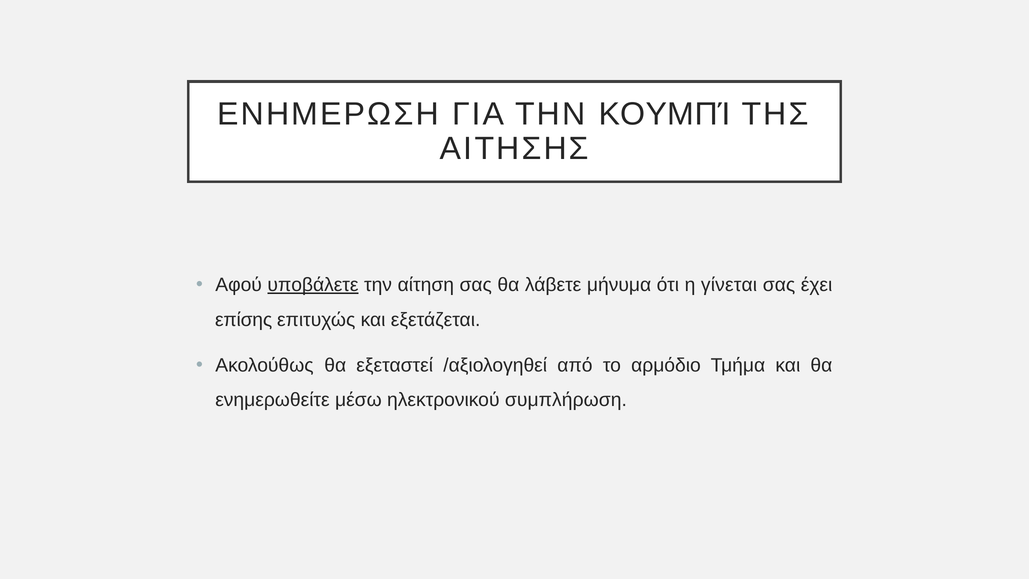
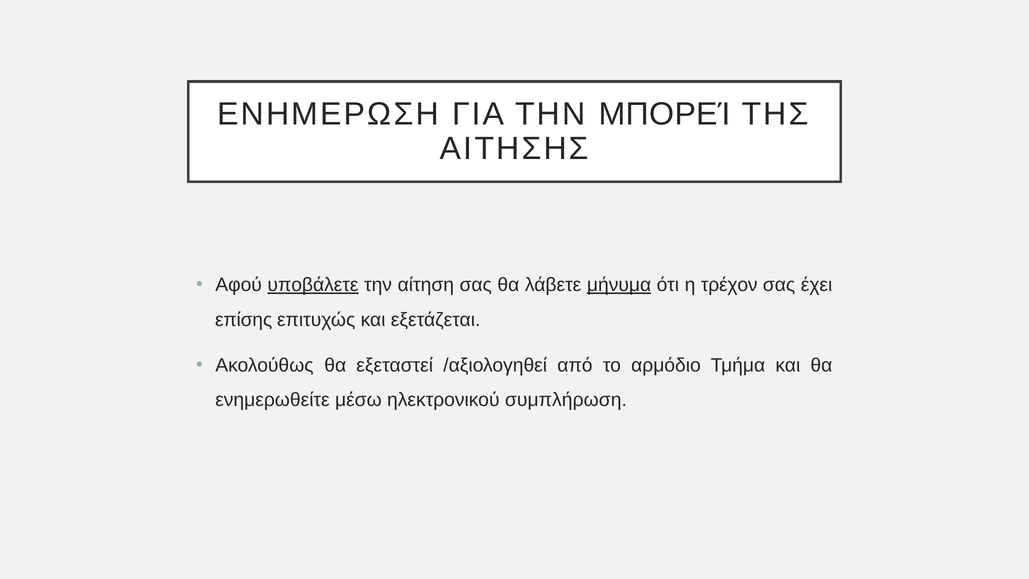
ΚΟΥΜΠΊ: ΚΟΥΜΠΊ -> ΜΠΟΡΕΊ (665, 114)
μήνυμα underline: none -> present (619, 285)
γίνεται: γίνεται -> τρέχον (729, 285)
